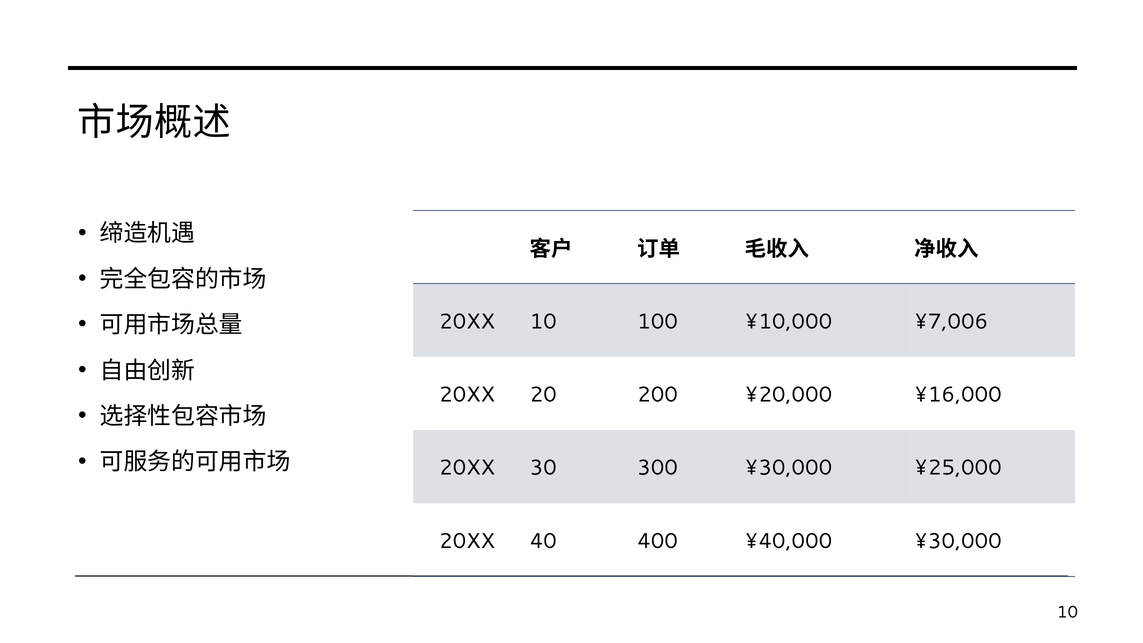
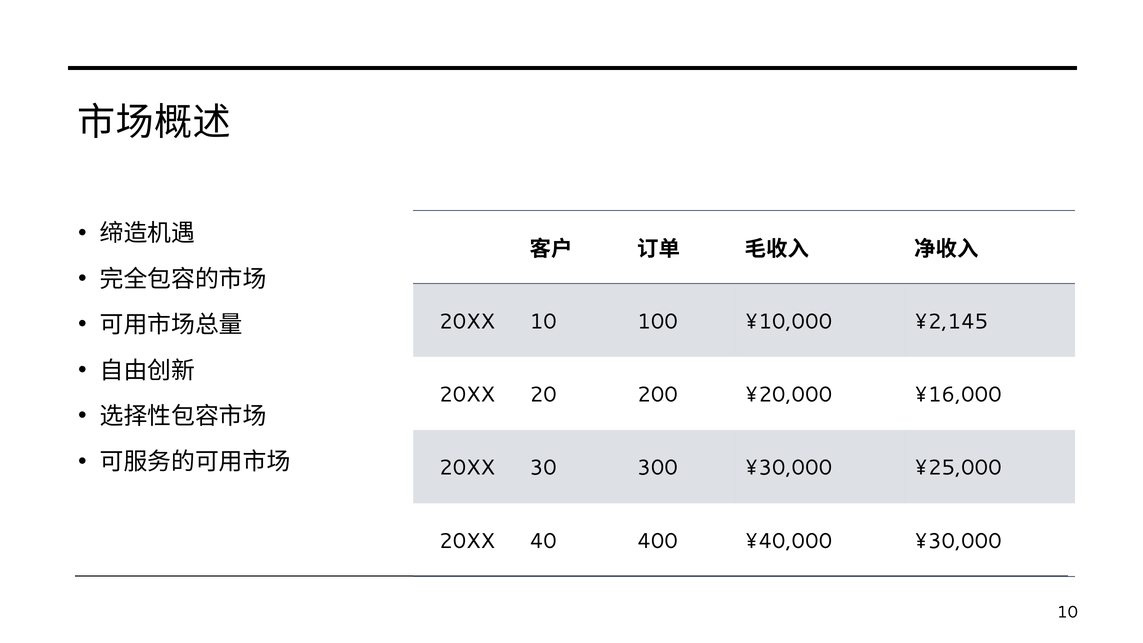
¥7,006: ¥7,006 -> ¥2,145 (951, 321)
